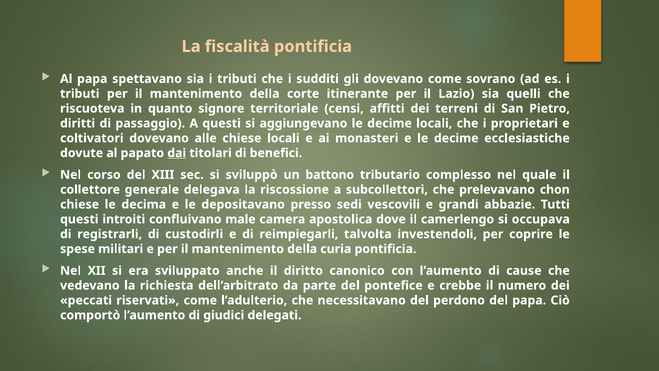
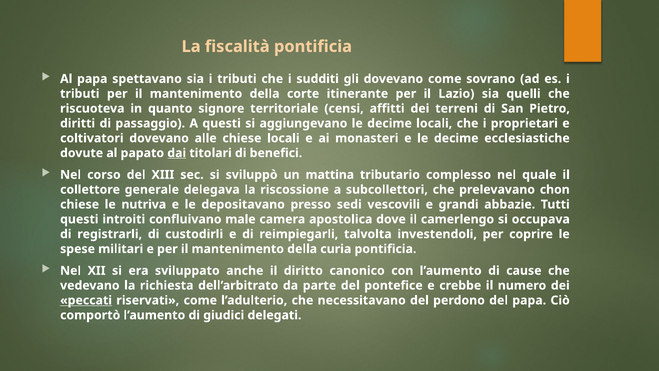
battono: battono -> mattina (330, 175)
decima: decima -> nutriva (144, 204)
peccati underline: none -> present (86, 300)
